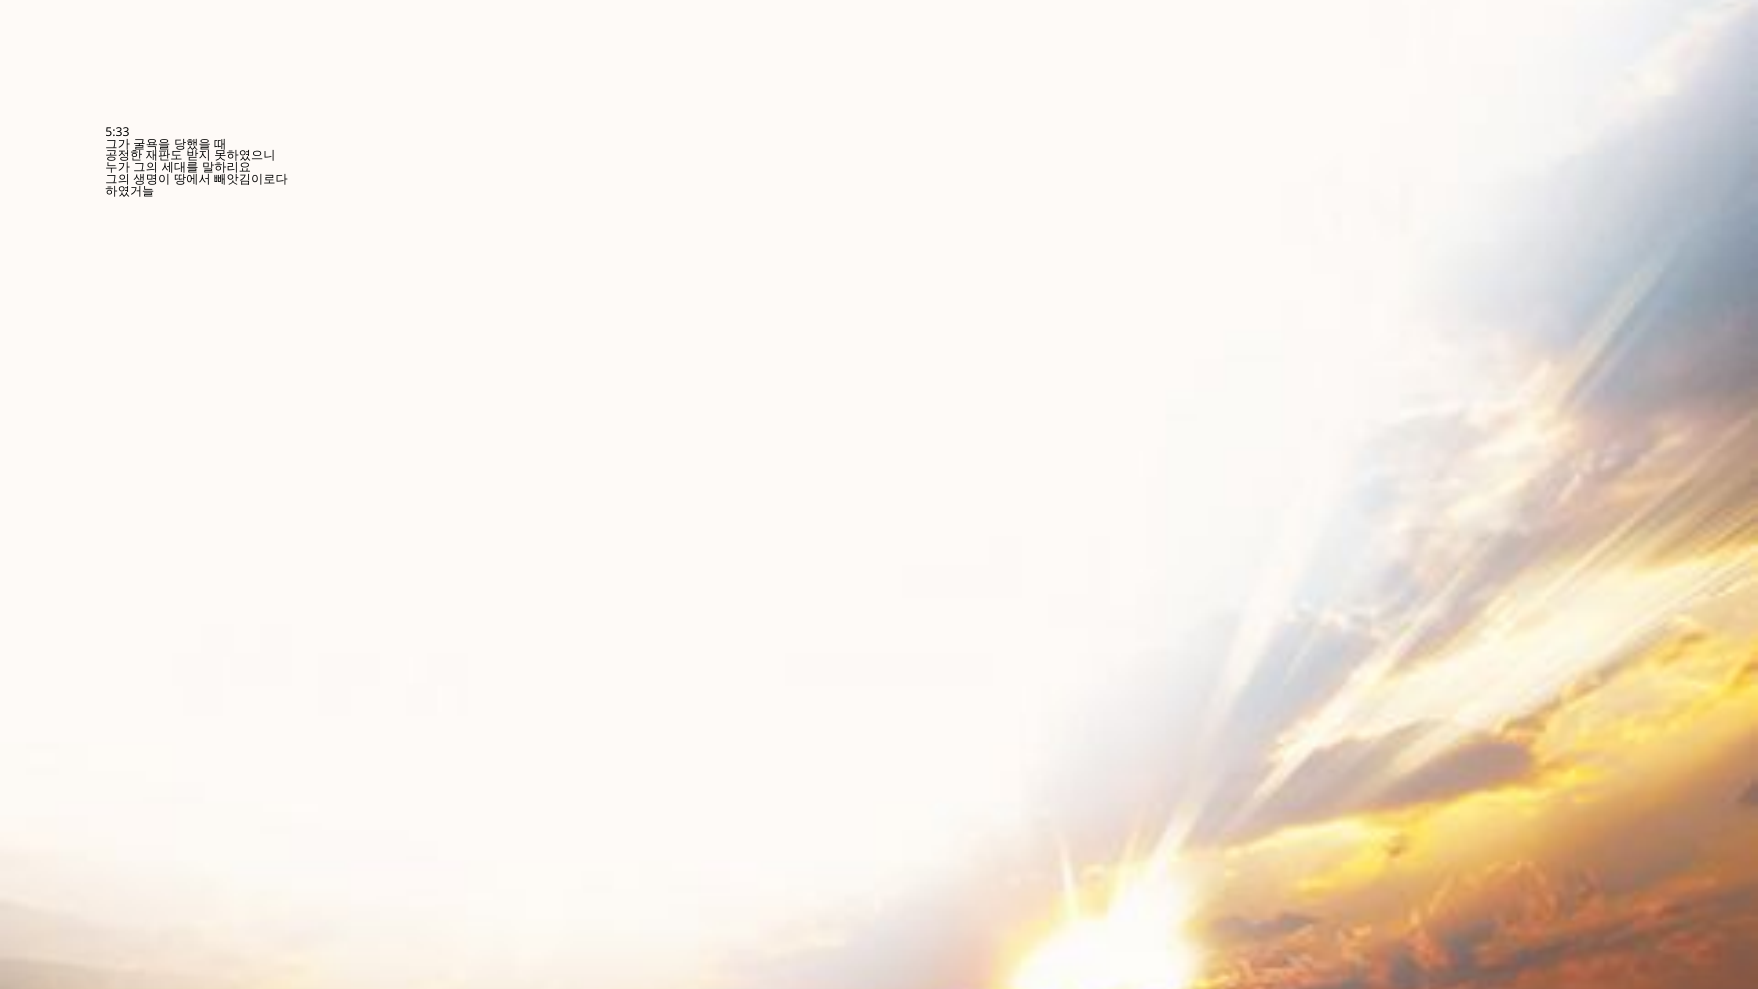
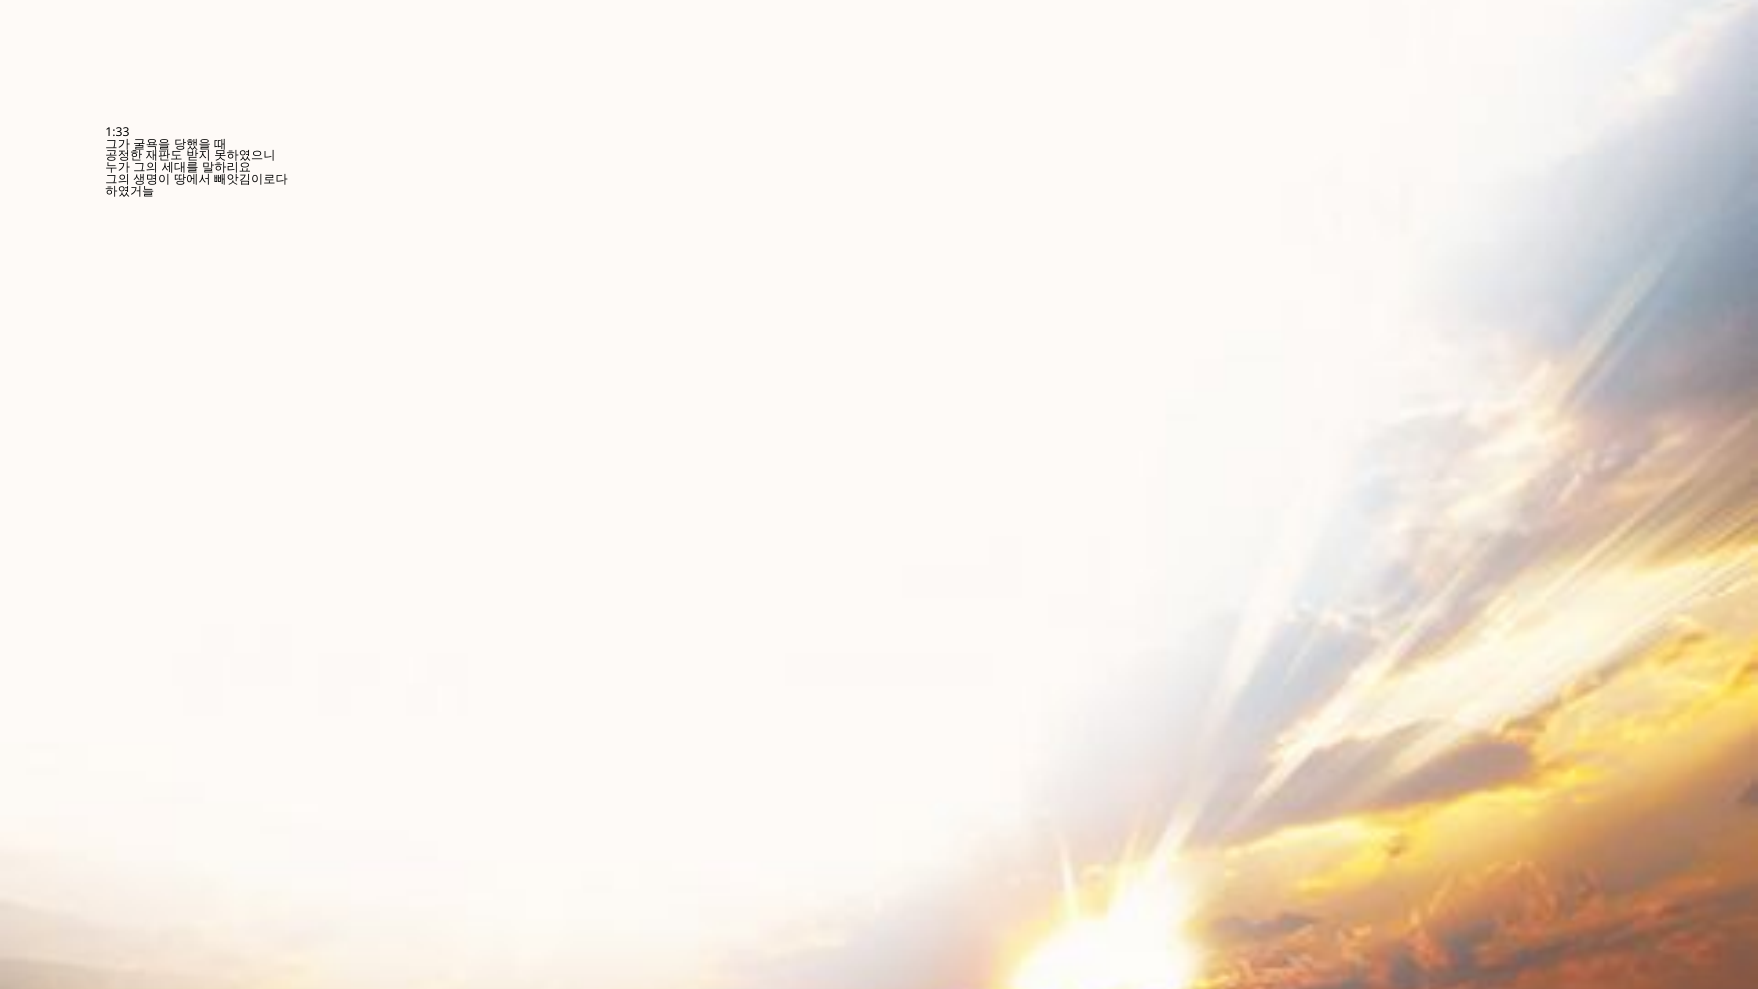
5:33: 5:33 -> 1:33 (118, 133)
